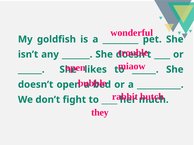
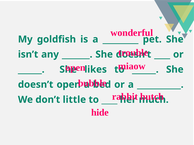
fight: fight -> little (74, 100)
they: they -> hide (100, 113)
